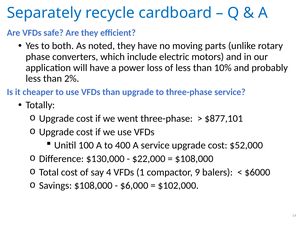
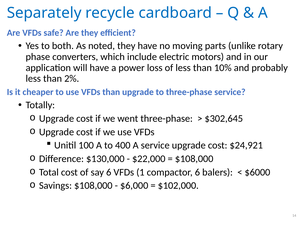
$877,101: $877,101 -> $302,645 (224, 119)
$52,000: $52,000 -> $24,921 (246, 146)
say 4: 4 -> 6 (109, 172)
compactor 9: 9 -> 6 (197, 172)
